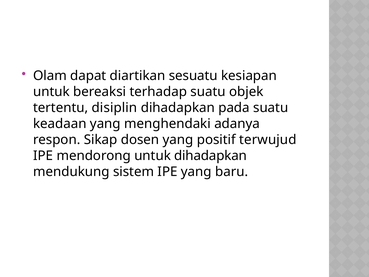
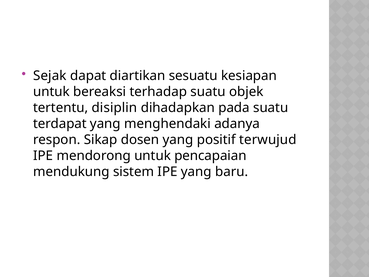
Olam: Olam -> Sejak (50, 76)
keadaan: keadaan -> terdapat (60, 124)
untuk dihadapkan: dihadapkan -> pencapaian (210, 156)
